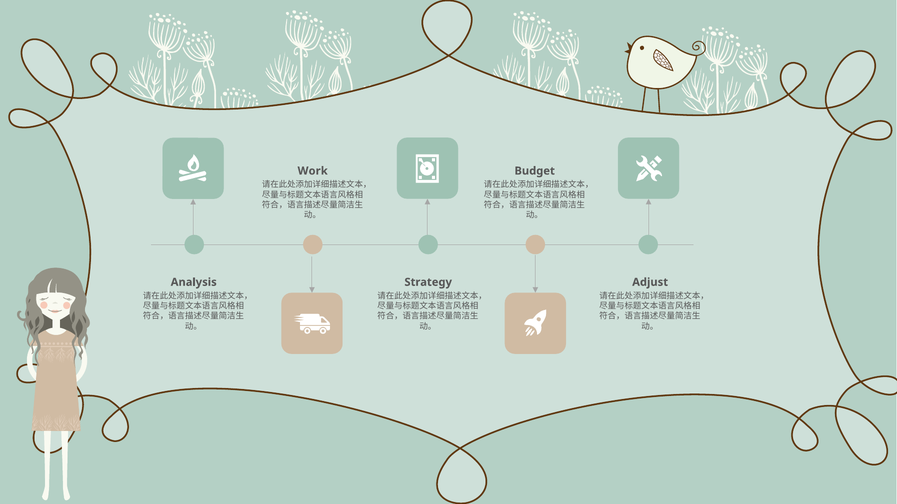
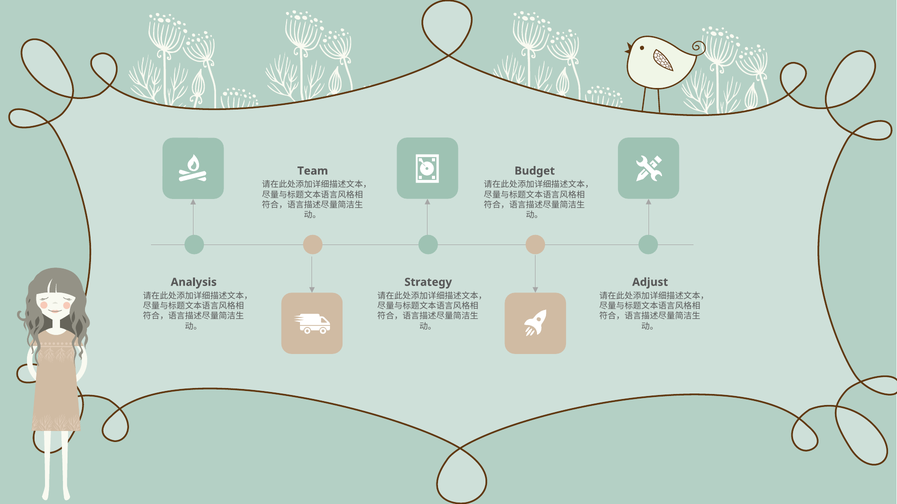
Work: Work -> Team (313, 171)
